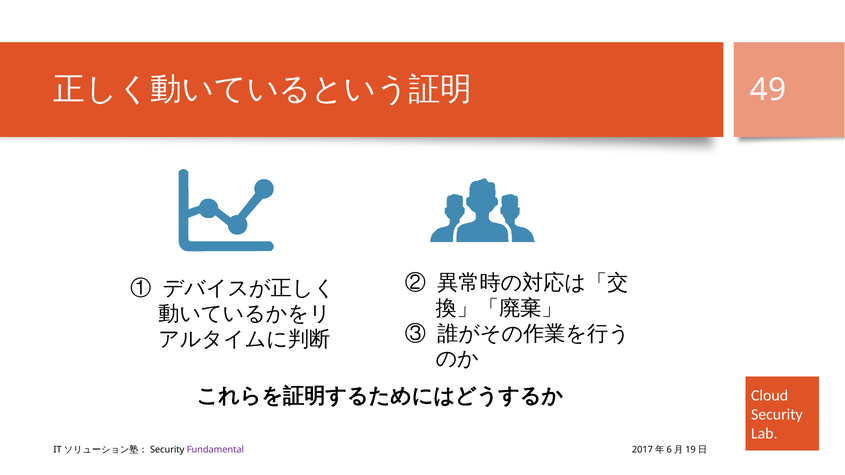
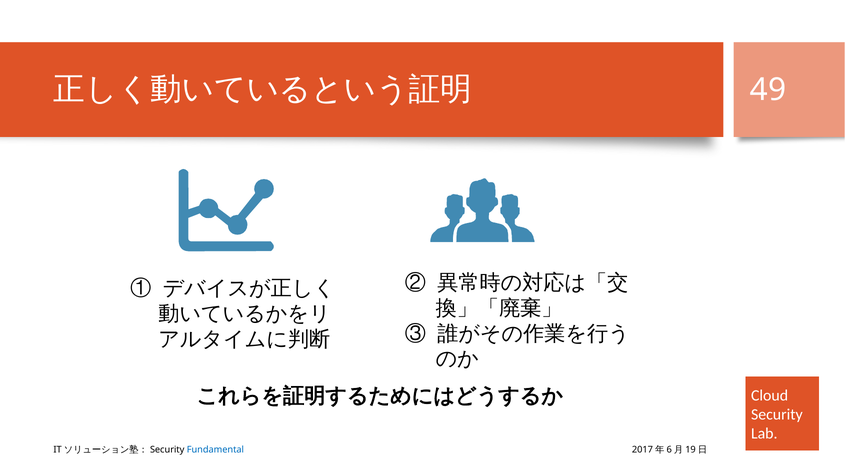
Fundamental colour: purple -> blue (215, 450)
